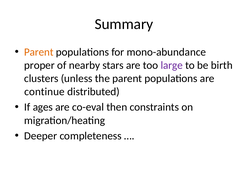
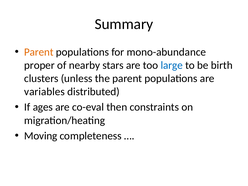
large colour: purple -> blue (172, 65)
continue: continue -> variables (44, 92)
Deeper: Deeper -> Moving (41, 136)
